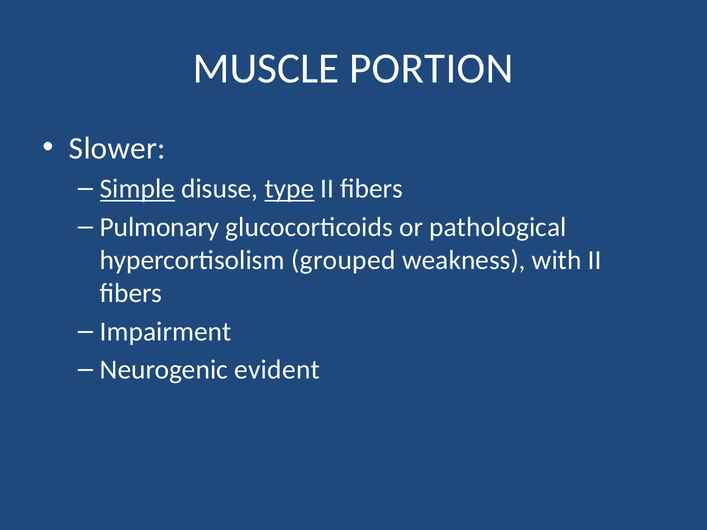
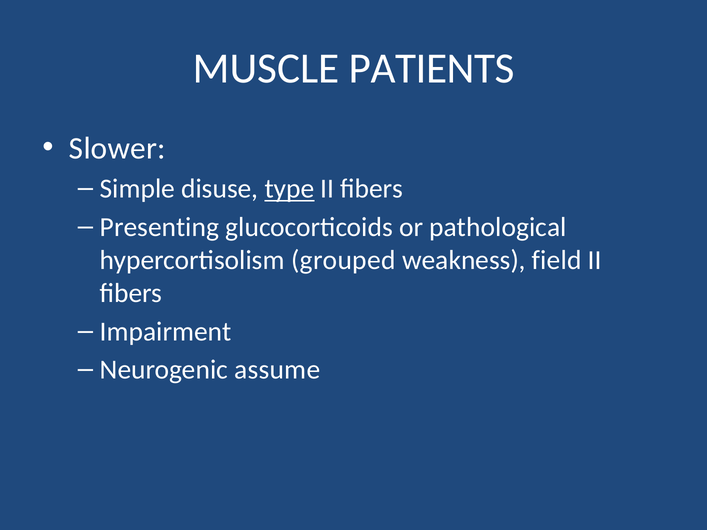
PORTION: PORTION -> PATIENTS (432, 68)
Simple underline: present -> none (137, 189)
Pulmonary: Pulmonary -> Presenting (160, 227)
with: with -> field (557, 260)
evident: evident -> assume (277, 370)
